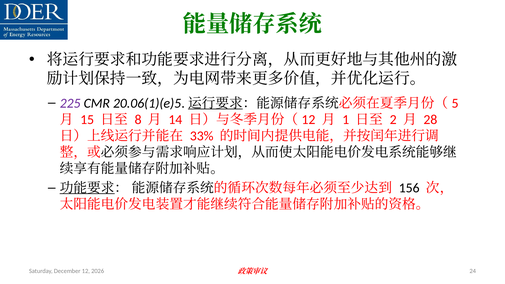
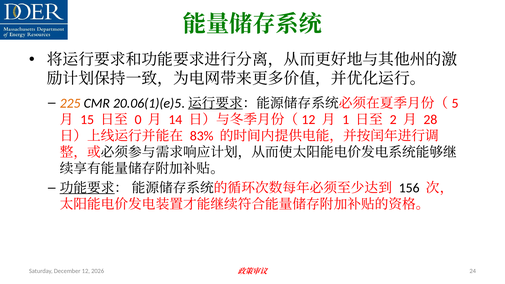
225 colour: purple -> orange (70, 103)
8: 8 -> 0 (138, 120)
33%: 33% -> 83% (202, 136)
